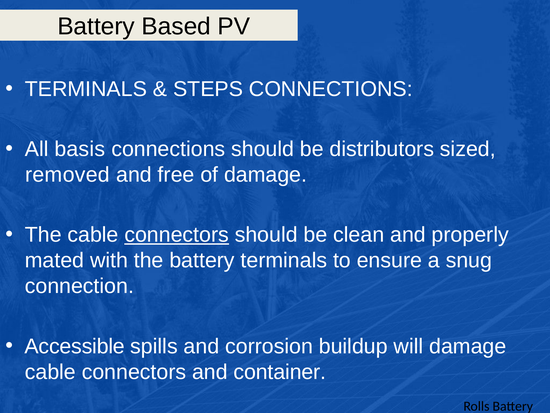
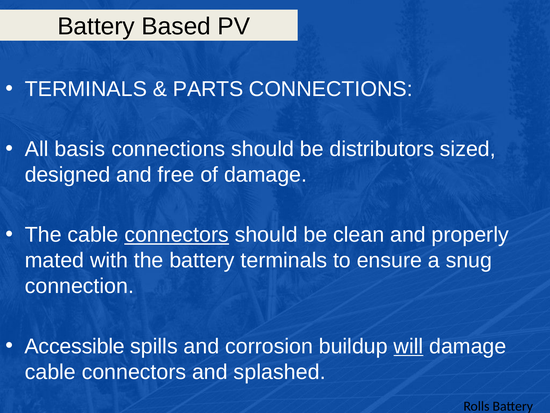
STEPS: STEPS -> PARTS (208, 89)
removed: removed -> designed (68, 175)
will underline: none -> present (408, 346)
container: container -> splashed (280, 372)
